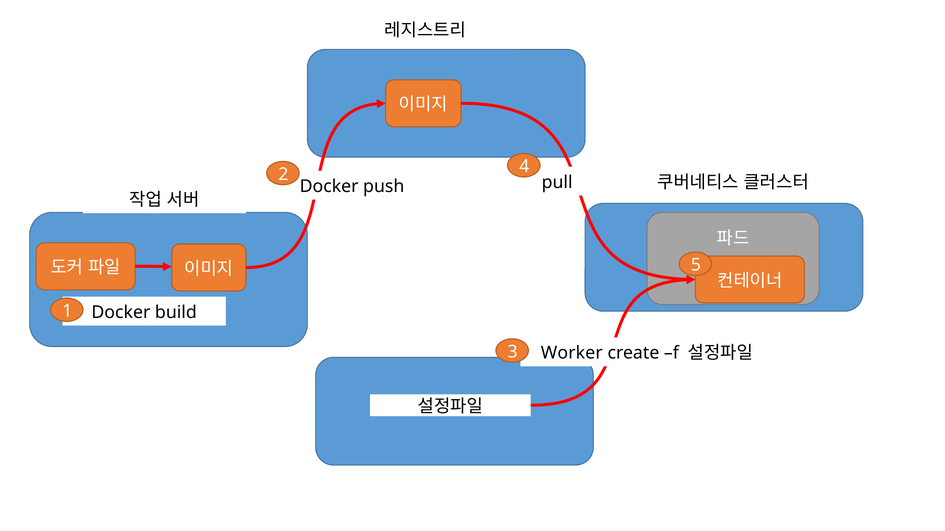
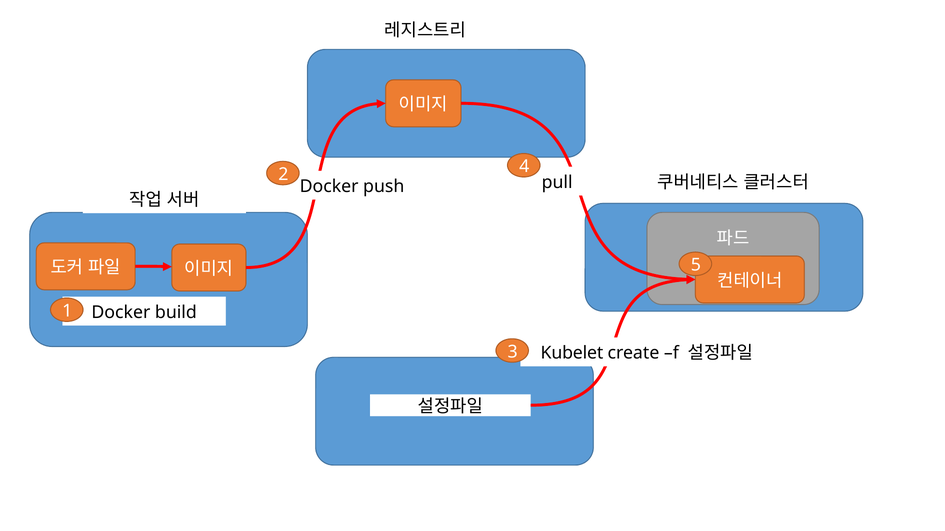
Worker: Worker -> Kubelet (572, 354)
